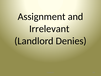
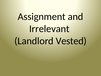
Denies: Denies -> Vested (71, 41)
